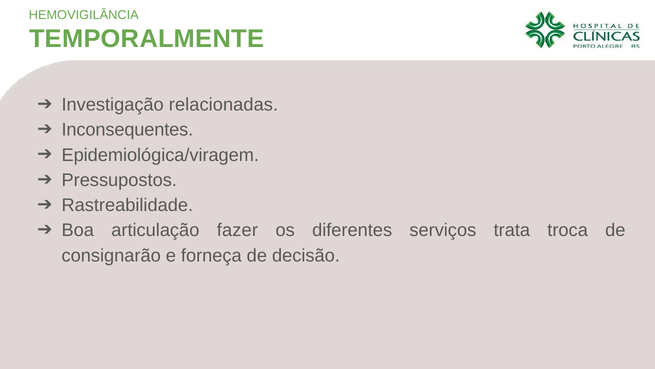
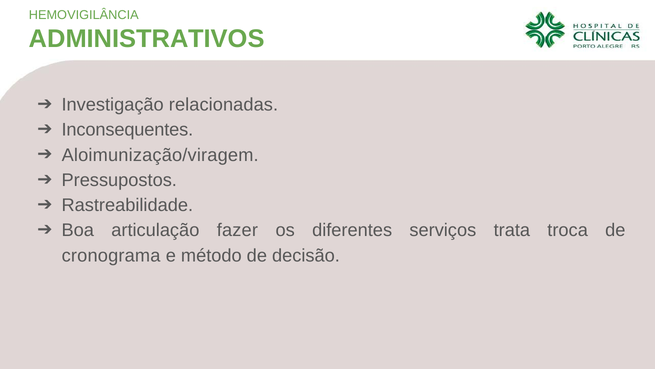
TEMPORALMENTE: TEMPORALMENTE -> ADMINISTRATIVOS (147, 39)
Epidemiológica/viragem: Epidemiológica/viragem -> Aloimunização/viragem (160, 155)
consignarão: consignarão -> cronograma (111, 255)
forneça: forneça -> método (211, 255)
